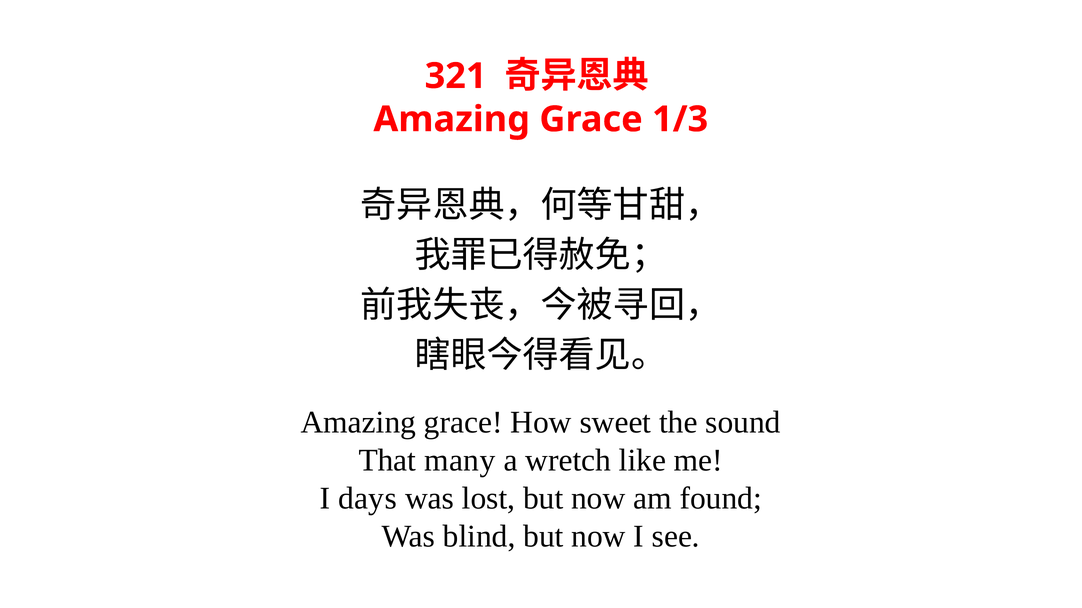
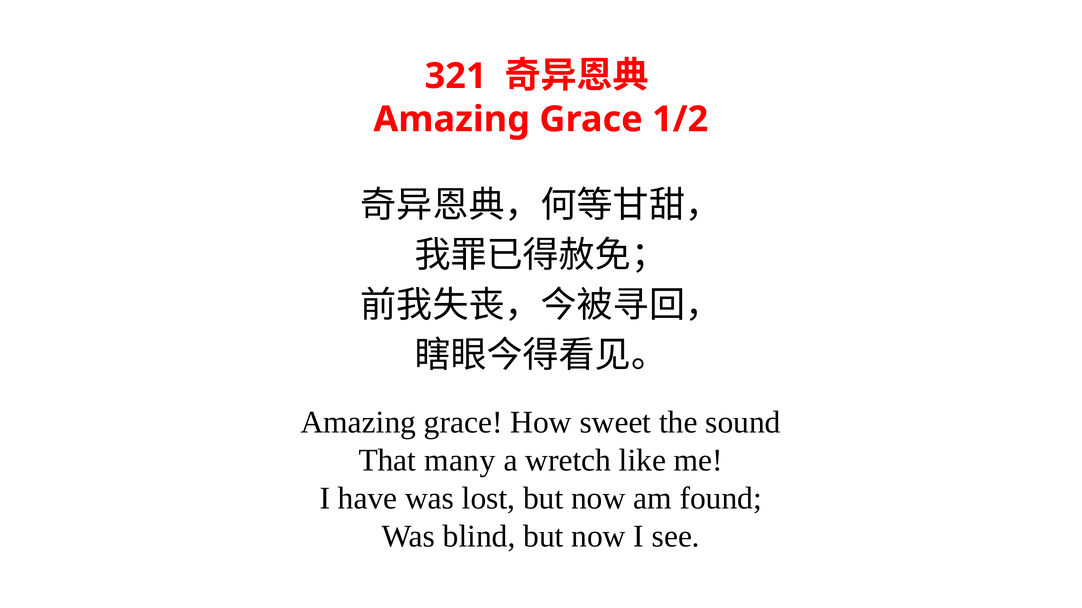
1/3: 1/3 -> 1/2 (680, 119)
days: days -> have (368, 499)
